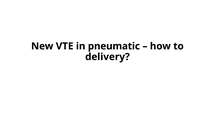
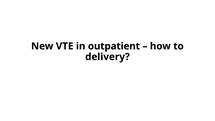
pneumatic: pneumatic -> outpatient (114, 46)
